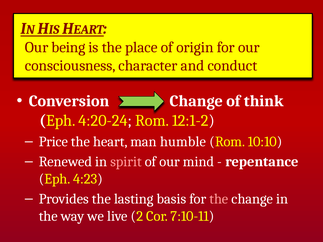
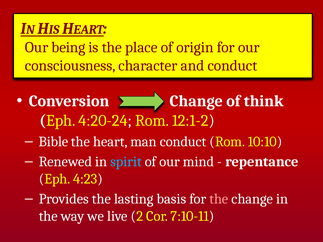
Price: Price -> Bible (53, 142)
man humble: humble -> conduct (183, 142)
spirit colour: pink -> light blue (126, 162)
